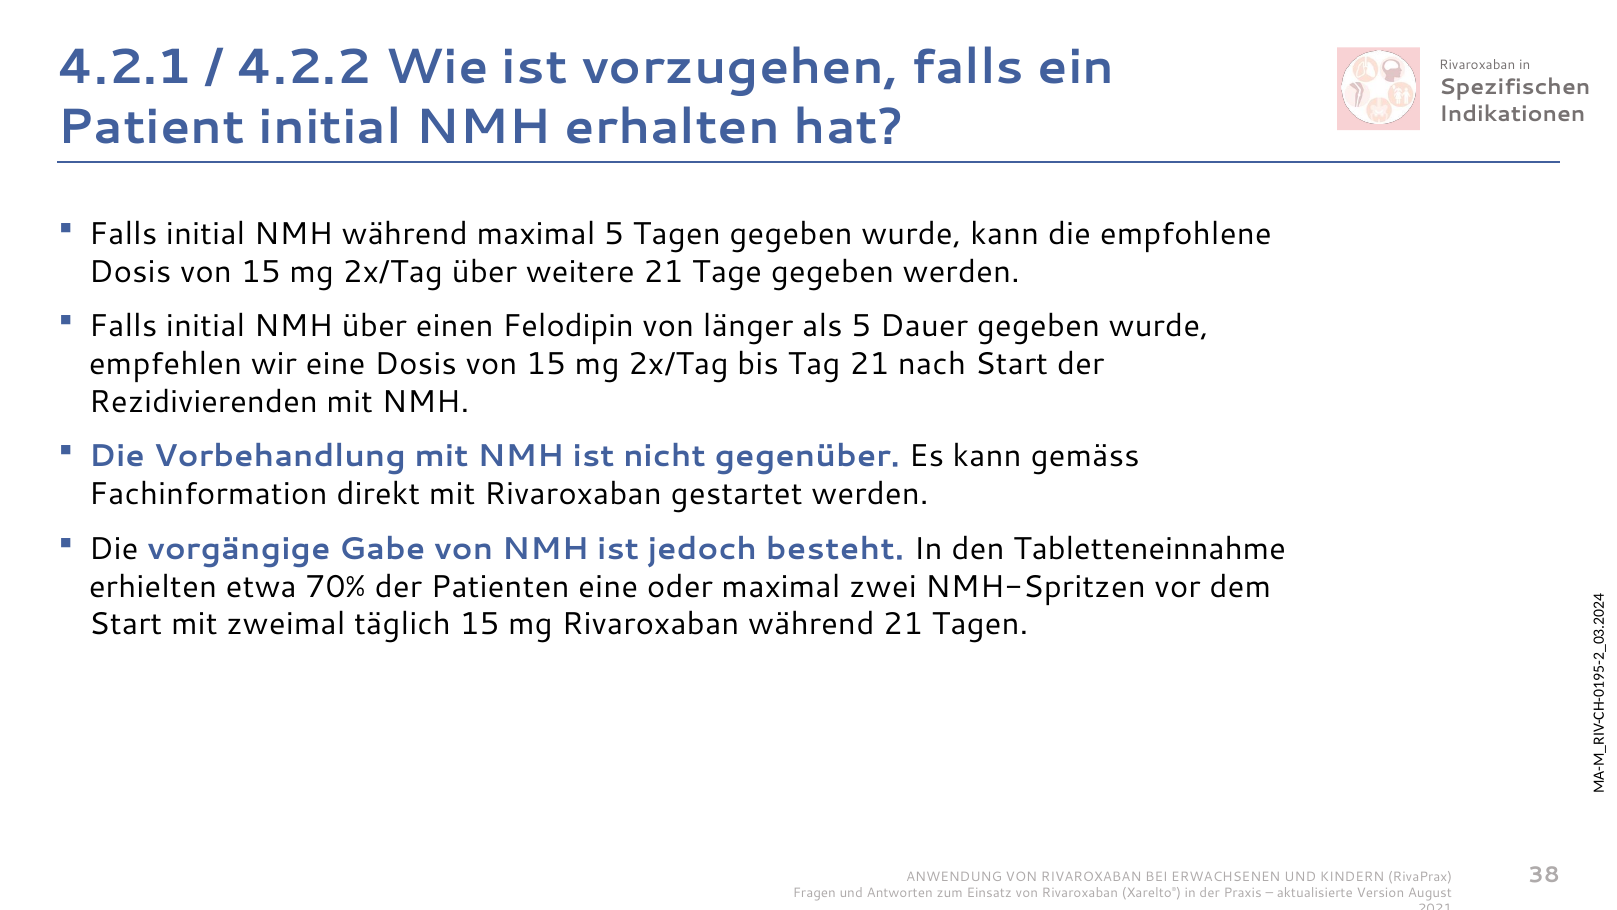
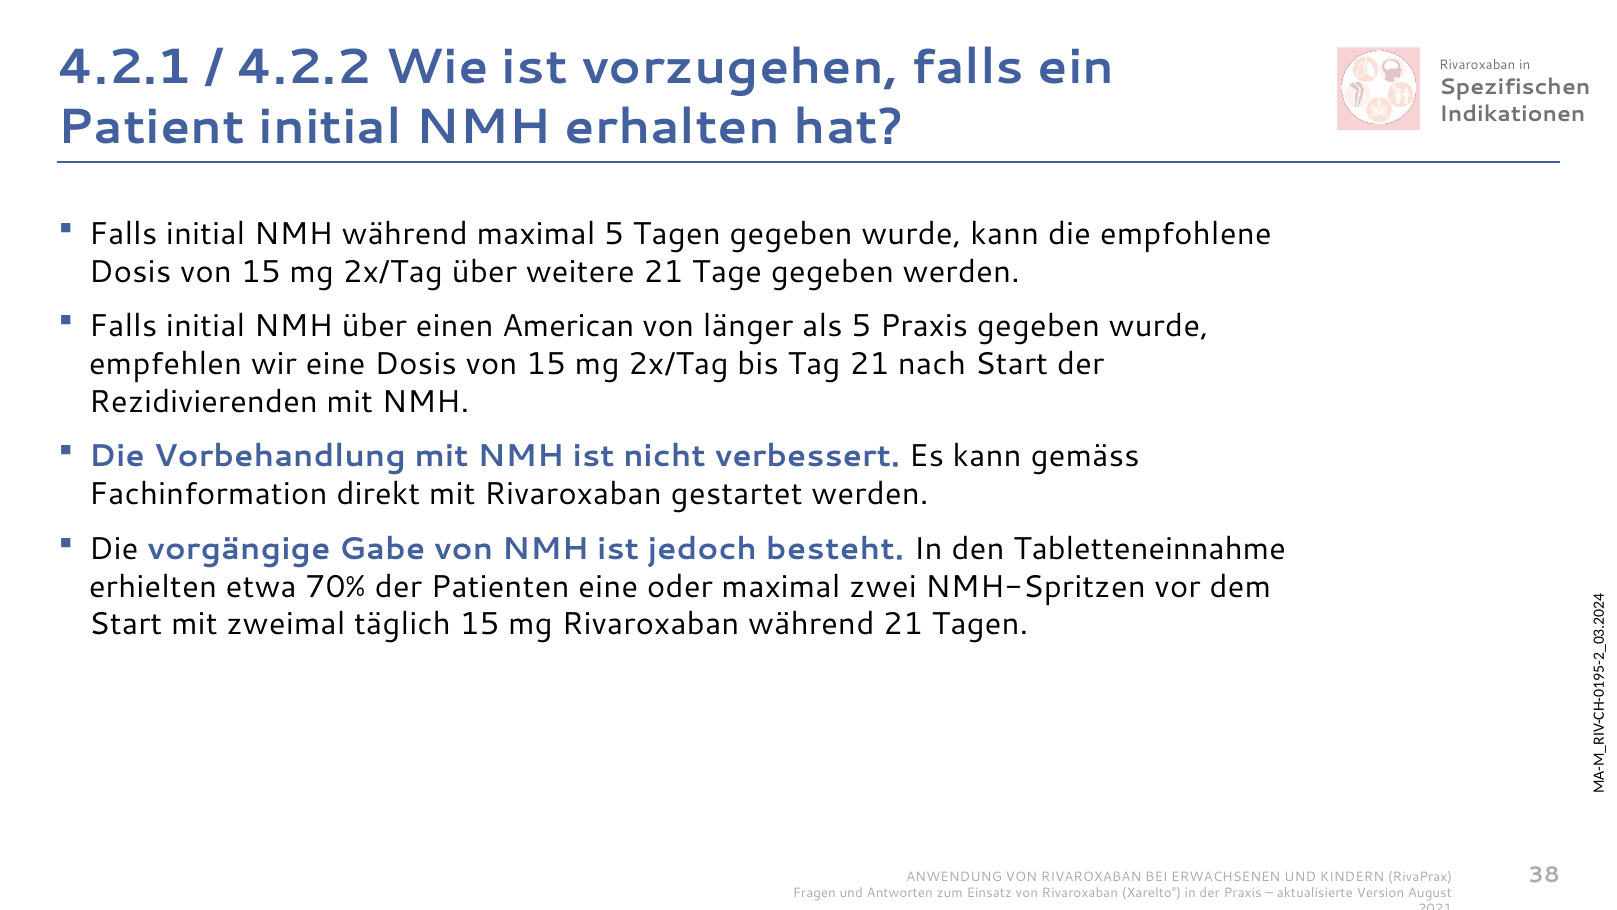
Felodipin: Felodipin -> American (568, 326)
5 Dauer: Dauer -> Praxis (924, 326)
gegenüber: gegenüber -> verbessert (807, 456)
